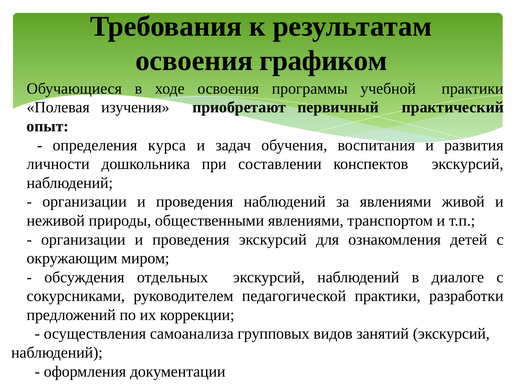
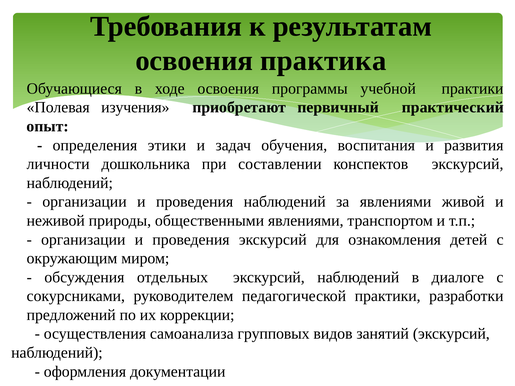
графиком: графиком -> практика (323, 61)
курса: курса -> этики (167, 145)
